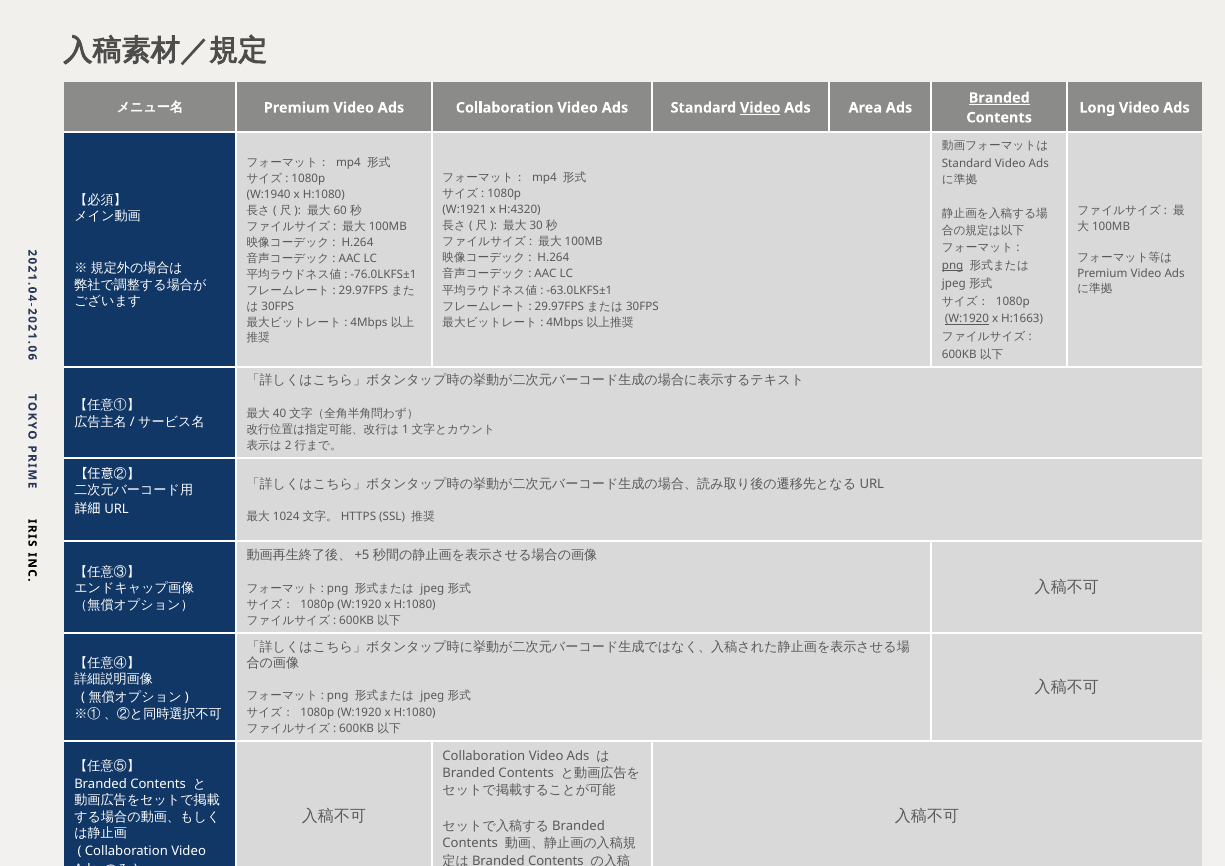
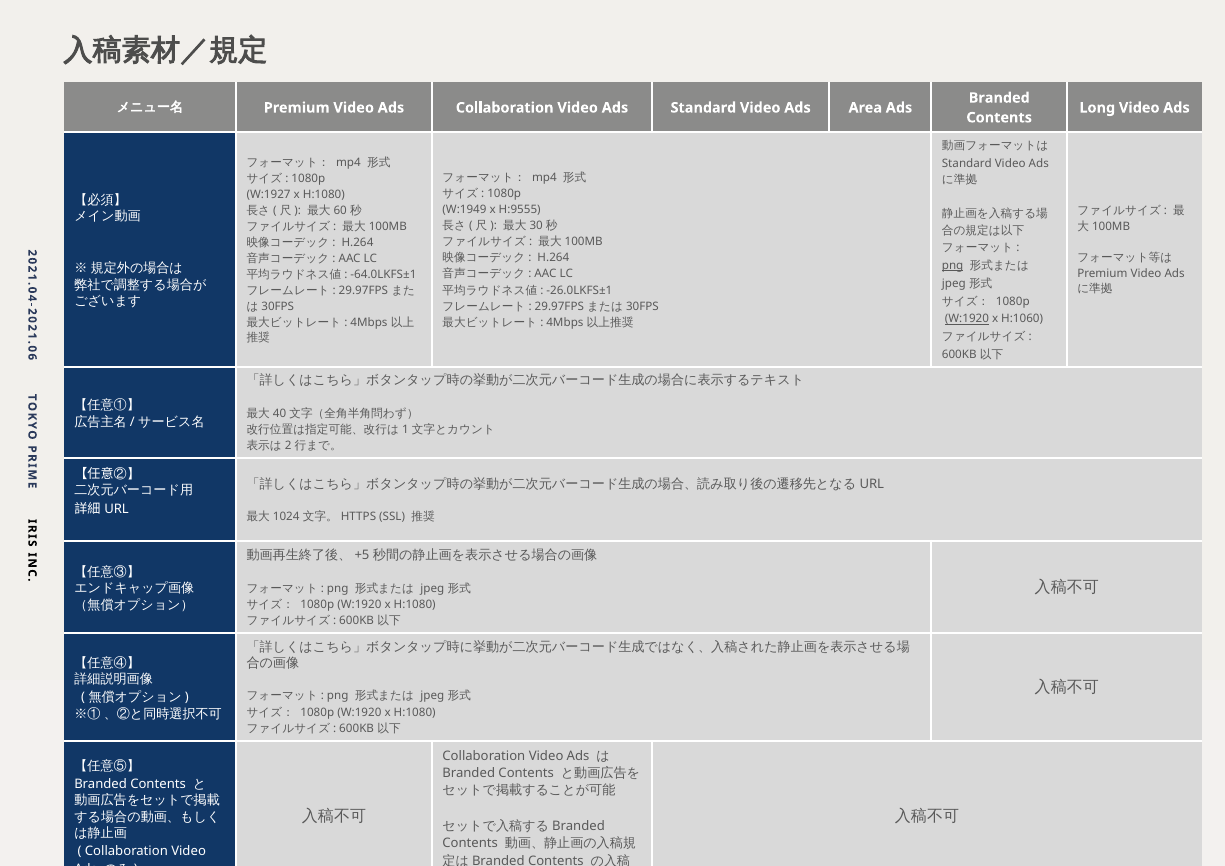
Branded underline: present -> none (999, 98)
Video underline: present -> none (760, 108)
W:1940: W:1940 -> W:1927 (269, 194)
W:1921: W:1921 -> W:1949 (465, 210)
H:4320: H:4320 -> H:9555 (520, 210)
-76.0LKFS±1: -76.0LKFS±1 -> -64.0LKFS±1 (383, 275)
-63.0LKFS±1: -63.0LKFS±1 -> -26.0LKFS±1 (579, 290)
H:1663: H:1663 -> H:1060 (1022, 319)
